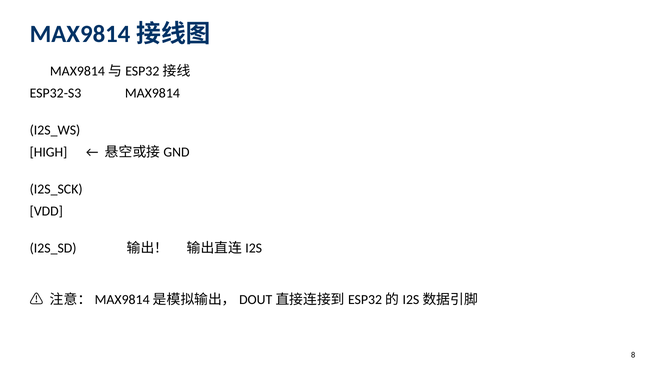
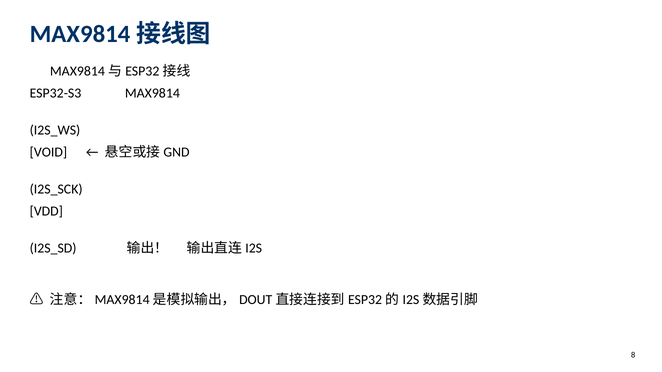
HIGH: HIGH -> VOID (48, 152)
